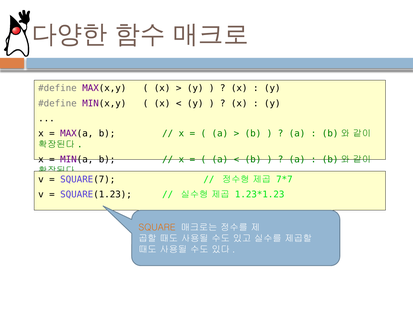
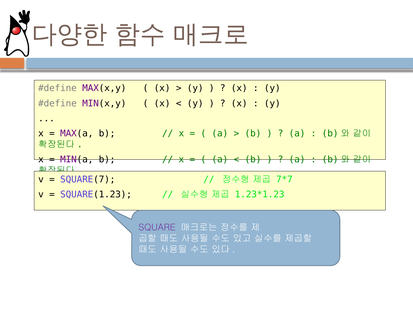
SQUARE colour: orange -> purple (157, 227)
